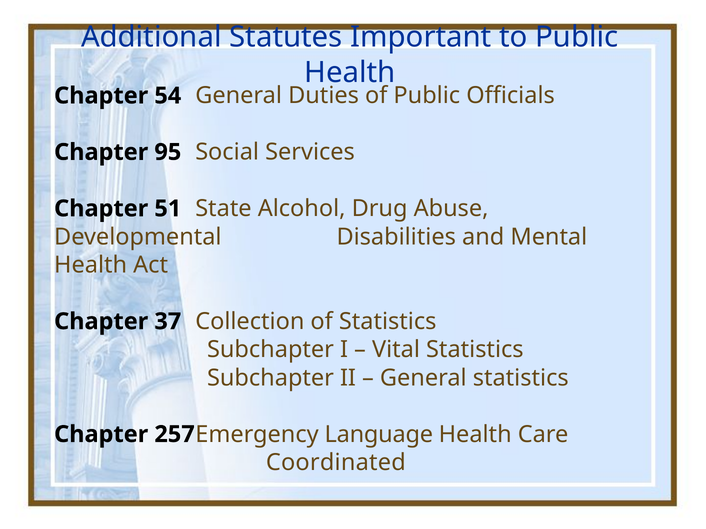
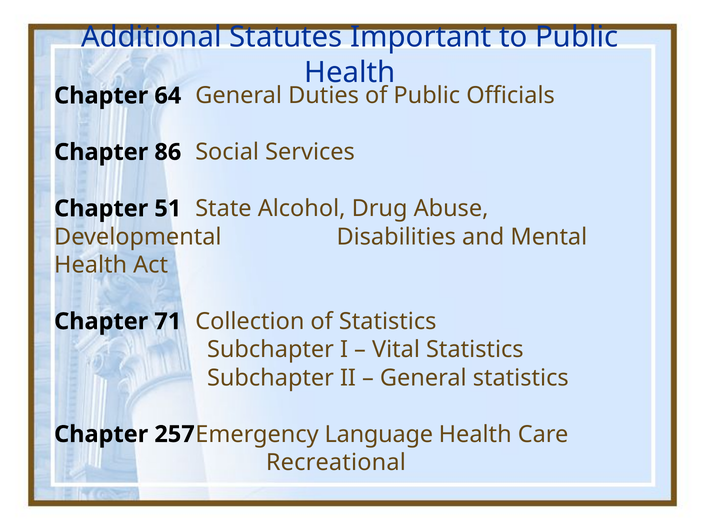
54: 54 -> 64 (168, 96)
95: 95 -> 86 (168, 152)
37: 37 -> 71 (168, 322)
Coordinated: Coordinated -> Recreational (336, 463)
